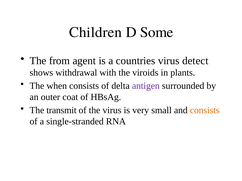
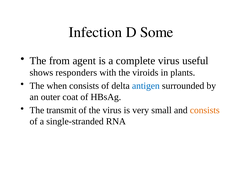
Children: Children -> Infection (95, 32)
countries: countries -> complete (136, 61)
detect: detect -> useful (195, 61)
withdrawal: withdrawal -> responders (76, 73)
antigen colour: purple -> blue (146, 86)
